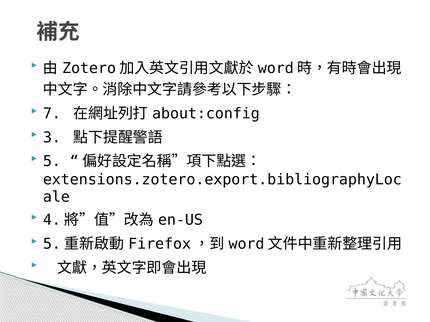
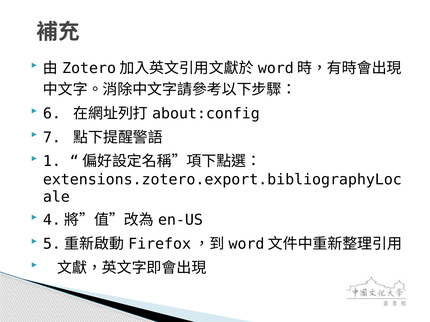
7: 7 -> 6 (52, 114)
3: 3 -> 7 (52, 138)
5: 5 -> 1 (52, 162)
